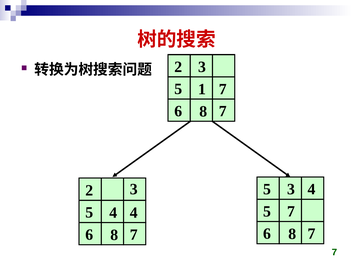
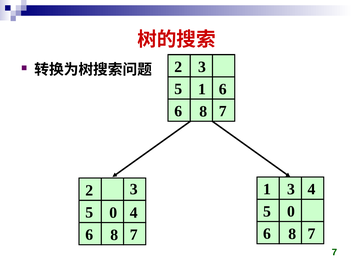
1 7: 7 -> 6 (223, 89)
5: 5 -> 1 (267, 189)
7: 7 -> 0 (291, 211)
4: 4 -> 0 (113, 212)
